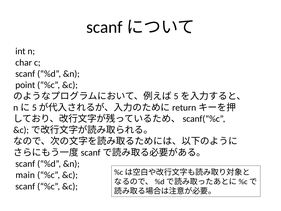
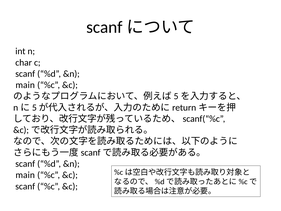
point: point -> main (25, 85)
